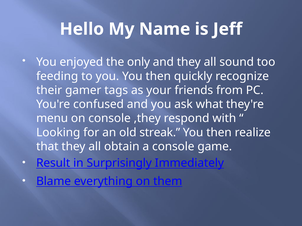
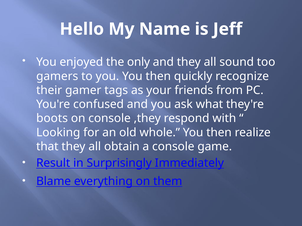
feeding: feeding -> gamers (57, 76)
menu: menu -> boots (52, 119)
streak: streak -> whole (160, 133)
